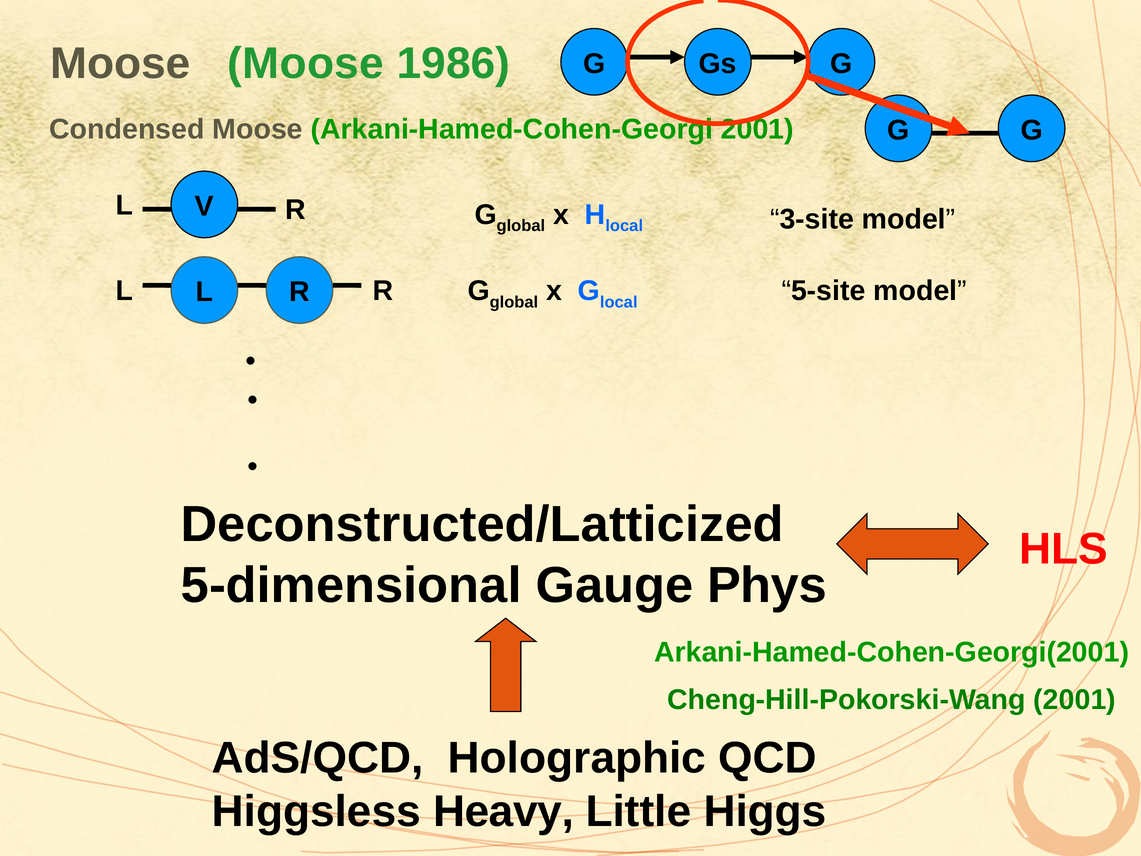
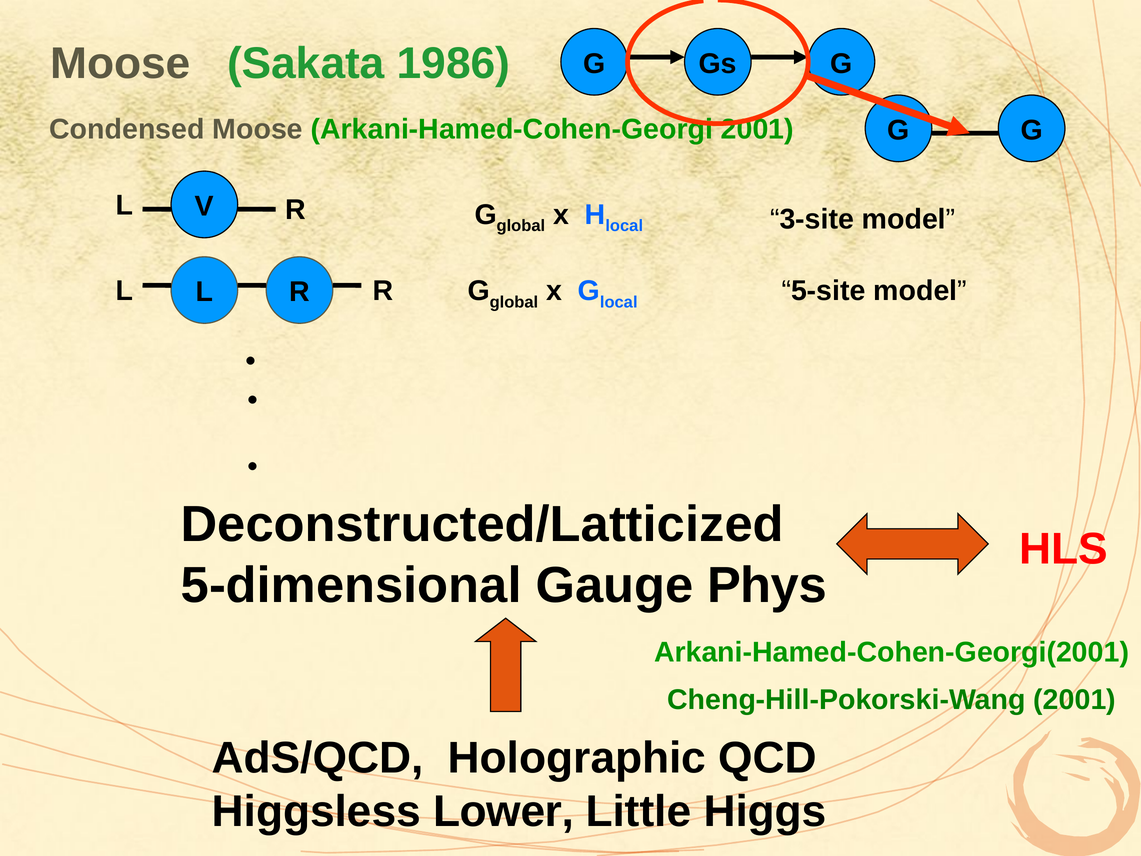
Moose Moose: Moose -> Sakata (306, 64)
Heavy: Heavy -> Lower (504, 811)
